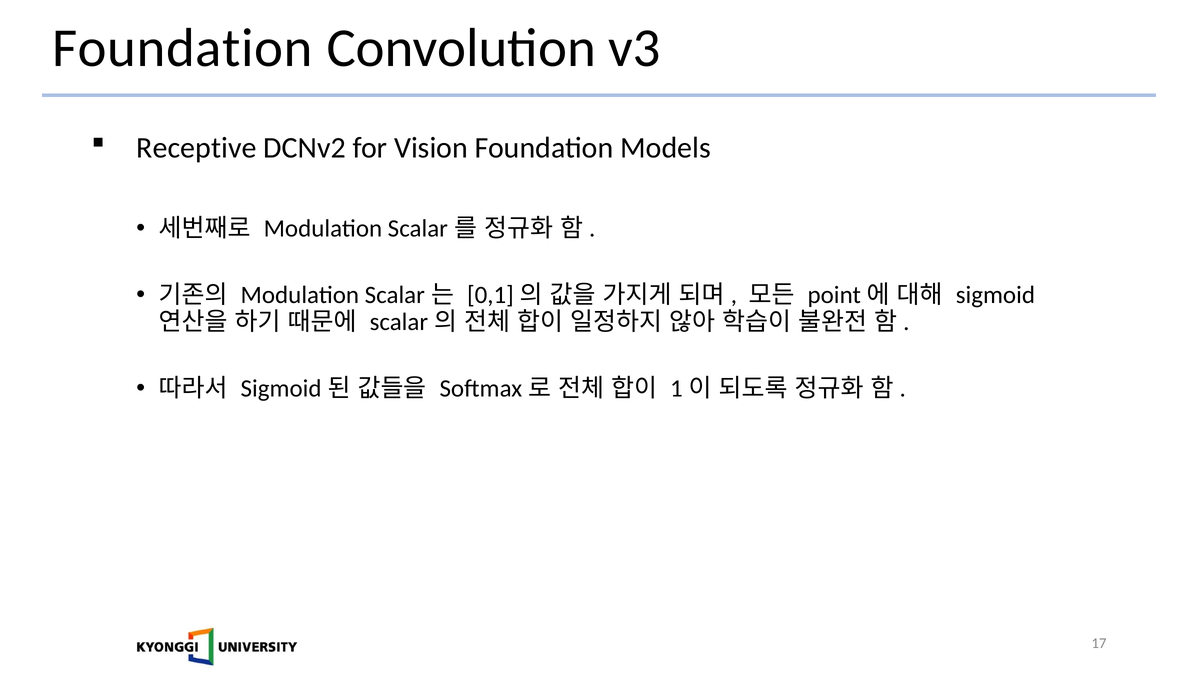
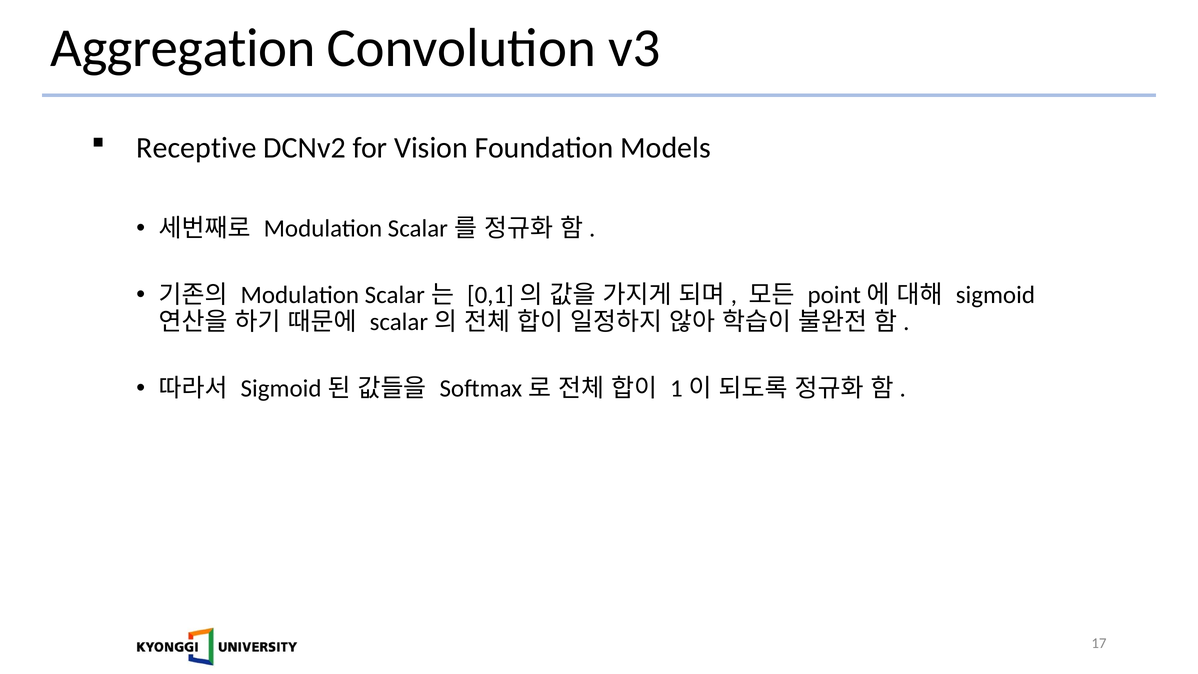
Foundation: Foundation -> Aggregation (183, 48)
